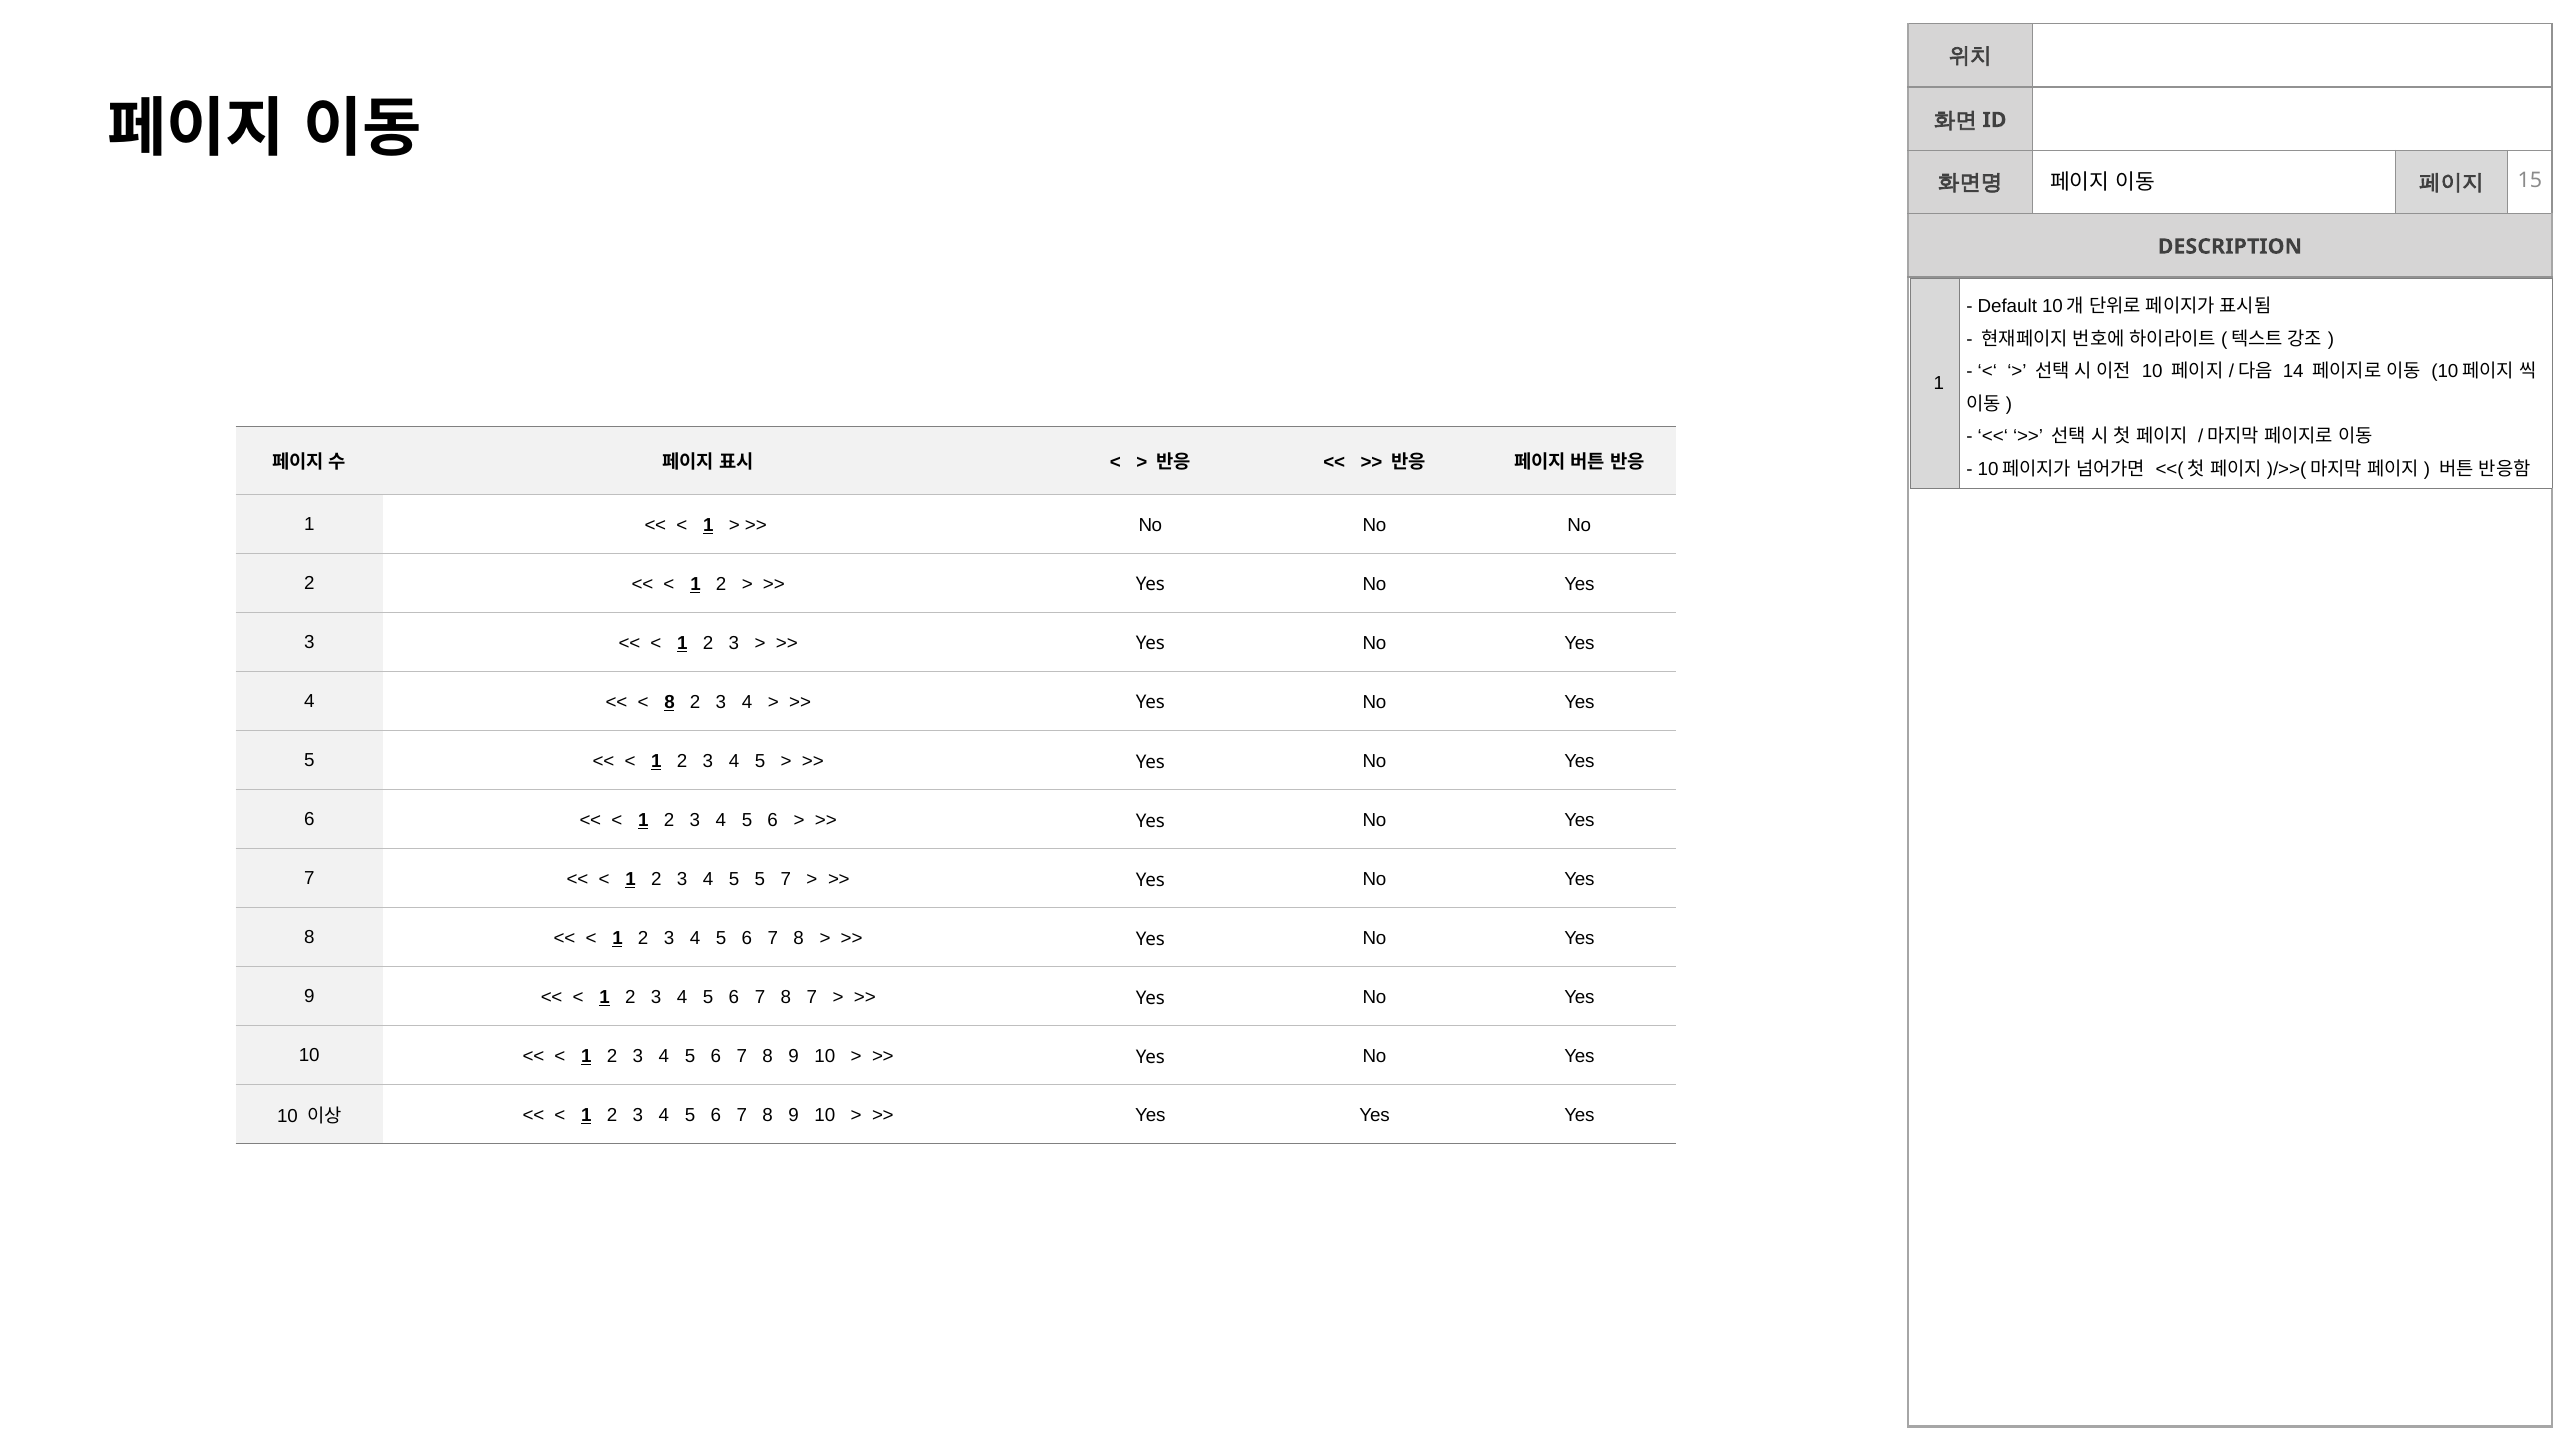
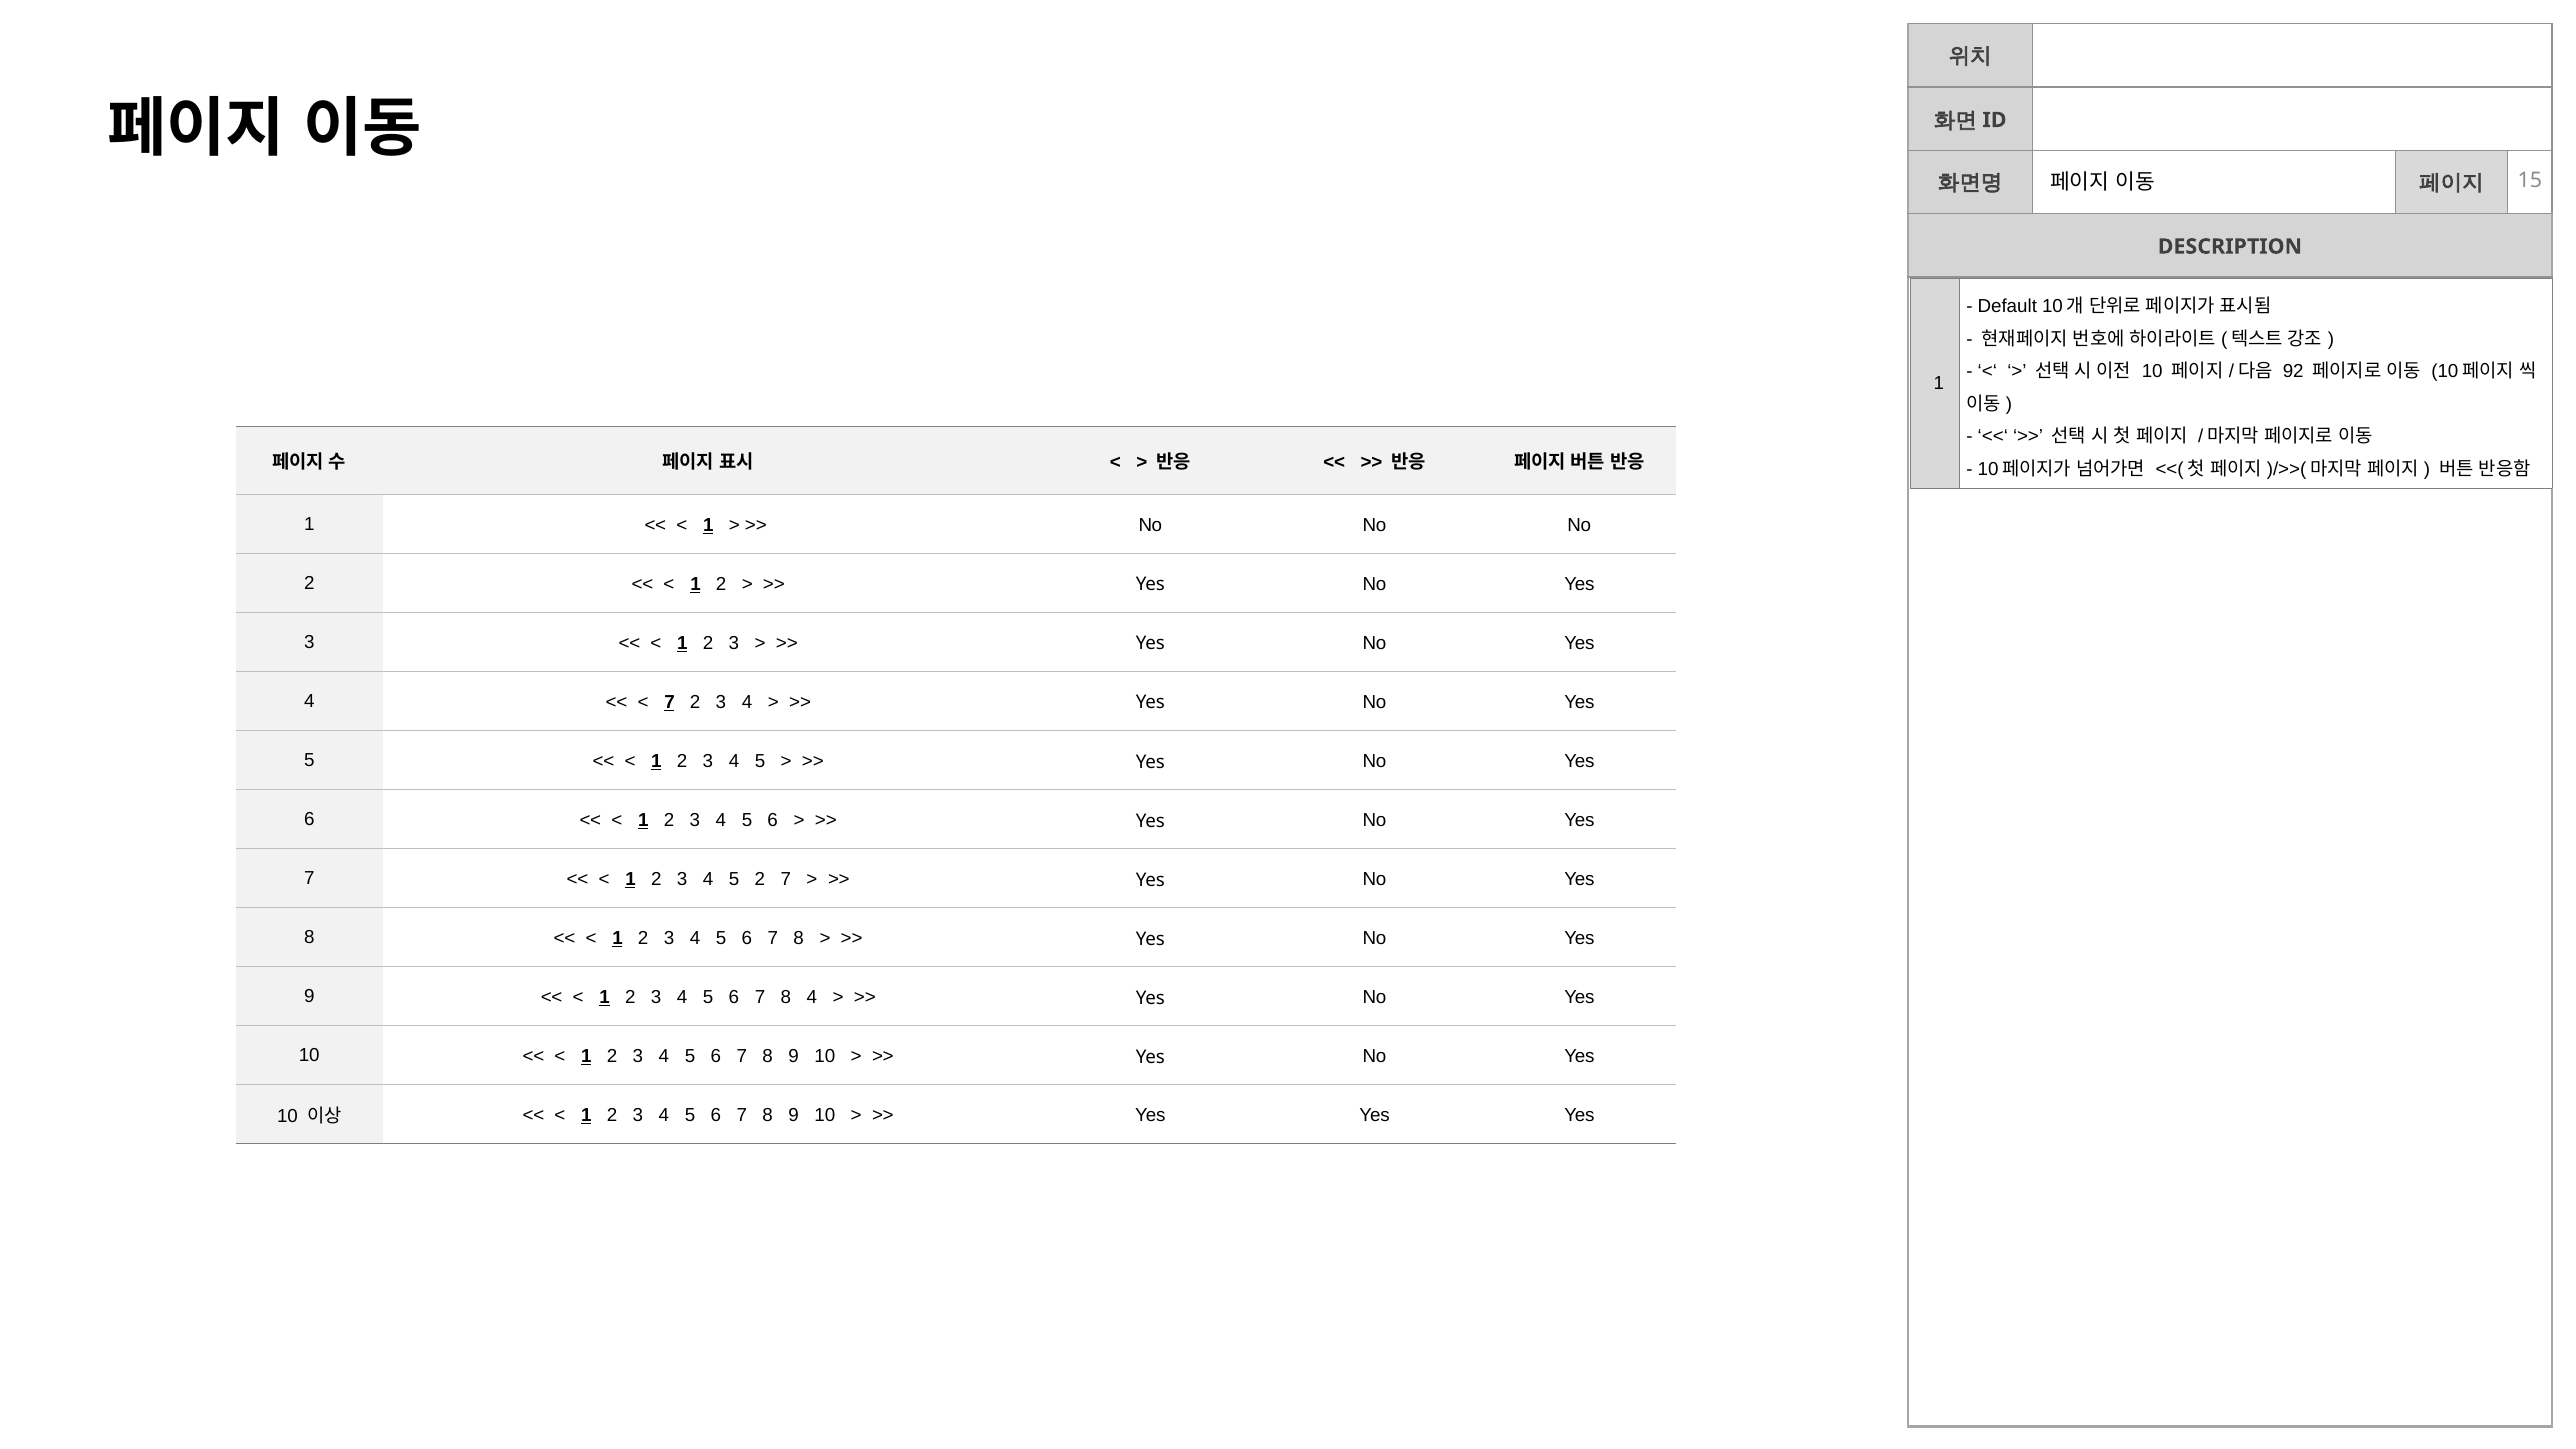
14: 14 -> 92 (2293, 371)
8: 8 -> 7 (669, 702)
5 5: 5 -> 2 (760, 879)
8 7: 7 -> 4 (812, 997)
